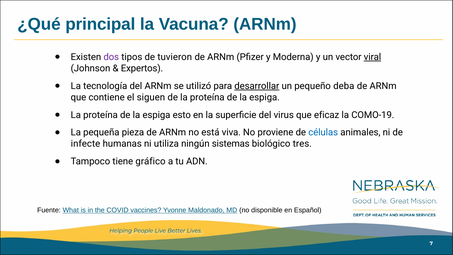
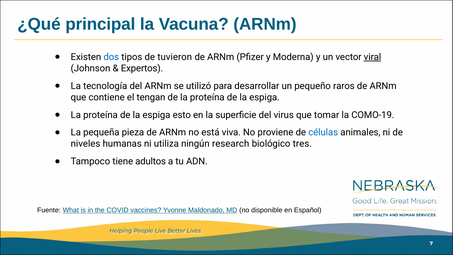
dos colour: purple -> blue (111, 57)
desarrollar underline: present -> none (257, 86)
deba: deba -> raros (344, 86)
siguen: siguen -> tengan (151, 97)
eficaz: eficaz -> tomar (327, 115)
infecte: infecte -> niveles (86, 144)
sistemas: sistemas -> research (231, 144)
gráfico: gráfico -> adultos (151, 161)
